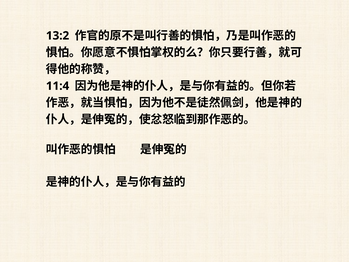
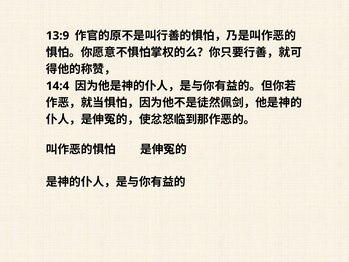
13:2: 13:2 -> 13:9 (58, 36)
11:4: 11:4 -> 14:4 (58, 86)
